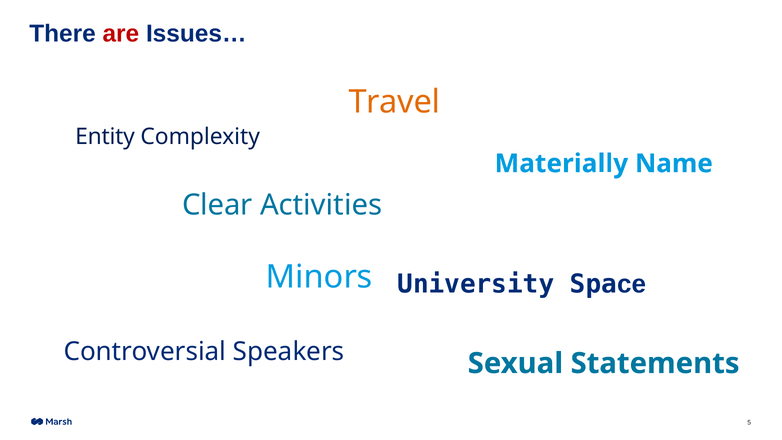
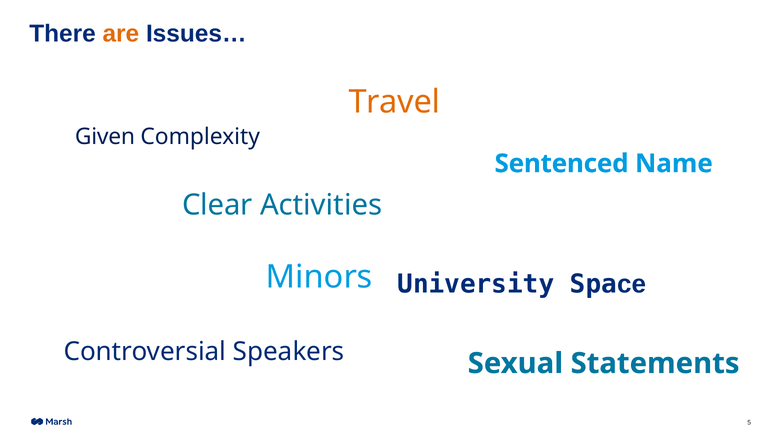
are colour: red -> orange (121, 34)
Entity: Entity -> Given (105, 136)
Materially: Materially -> Sentenced (562, 164)
